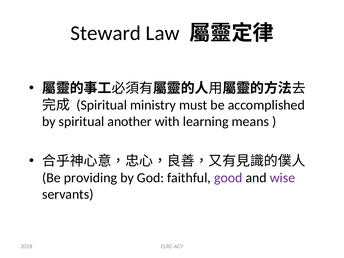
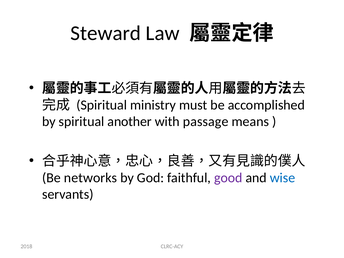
learning: learning -> passage (206, 122)
providing: providing -> networks (91, 178)
wise colour: purple -> blue (283, 178)
